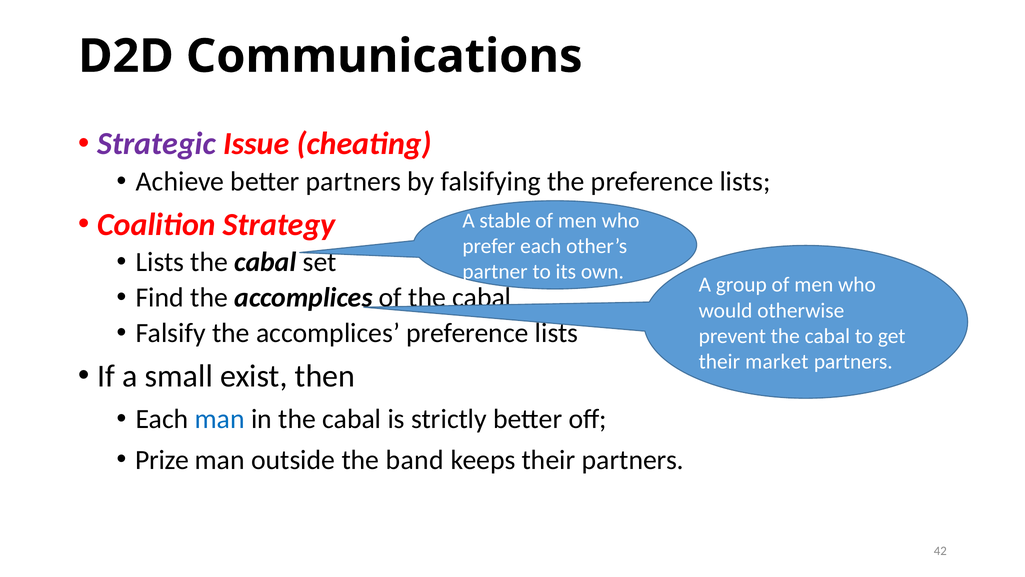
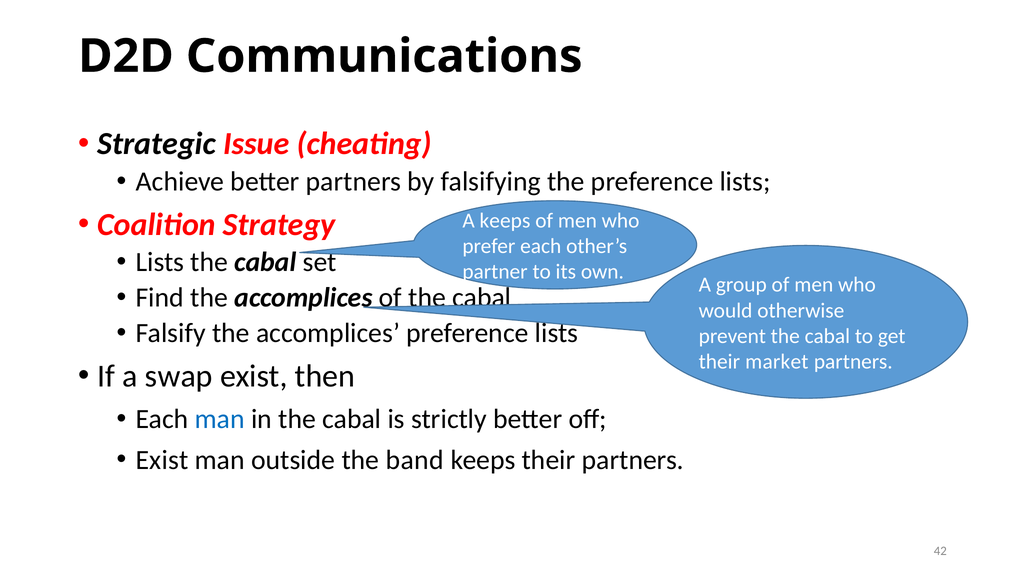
Strategic colour: purple -> black (157, 144)
A stable: stable -> keeps (505, 220)
small: small -> swap (179, 376)
Prize: Prize -> Exist (162, 460)
